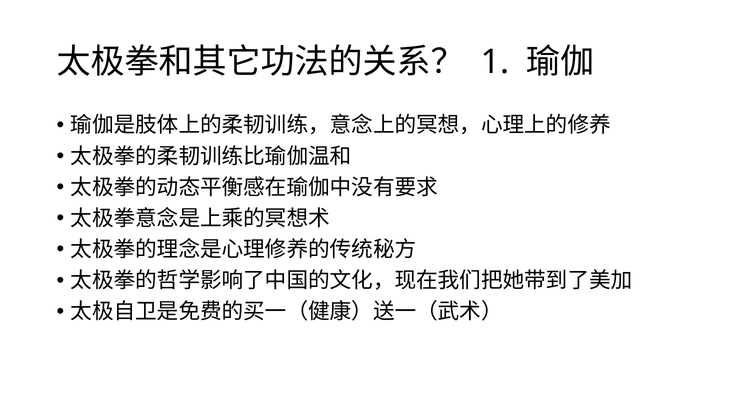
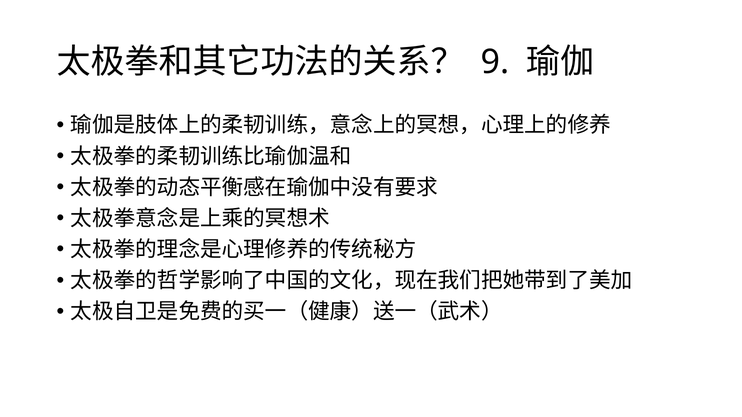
1: 1 -> 9 (495, 62)
